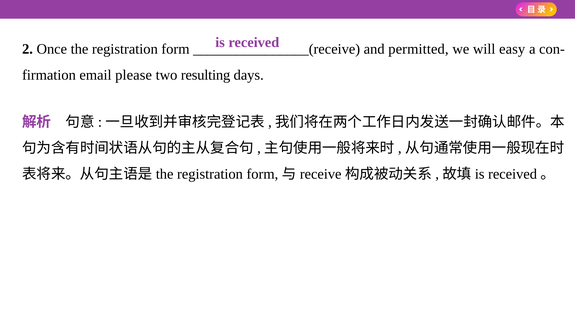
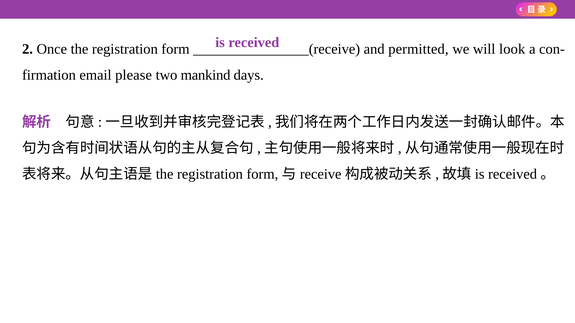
easy: easy -> look (512, 49)
resulting: resulting -> mankind (206, 75)
